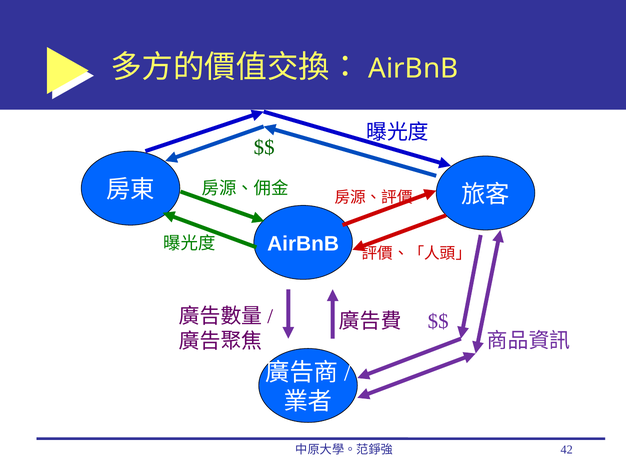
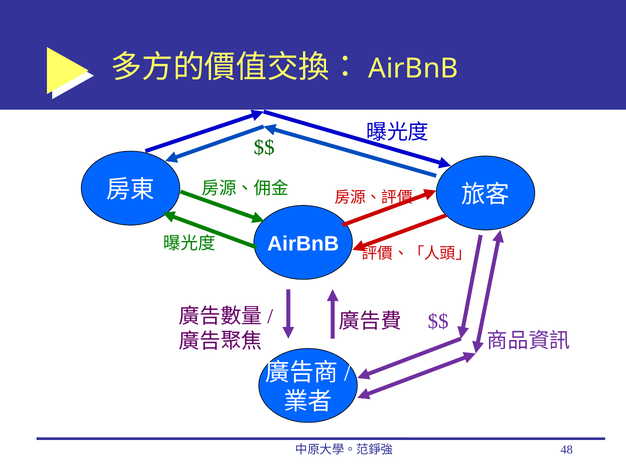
42: 42 -> 48 (567, 449)
